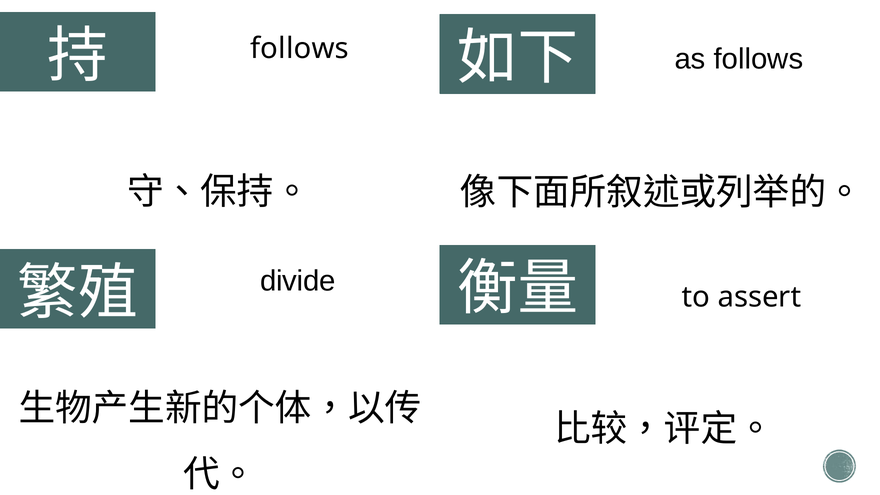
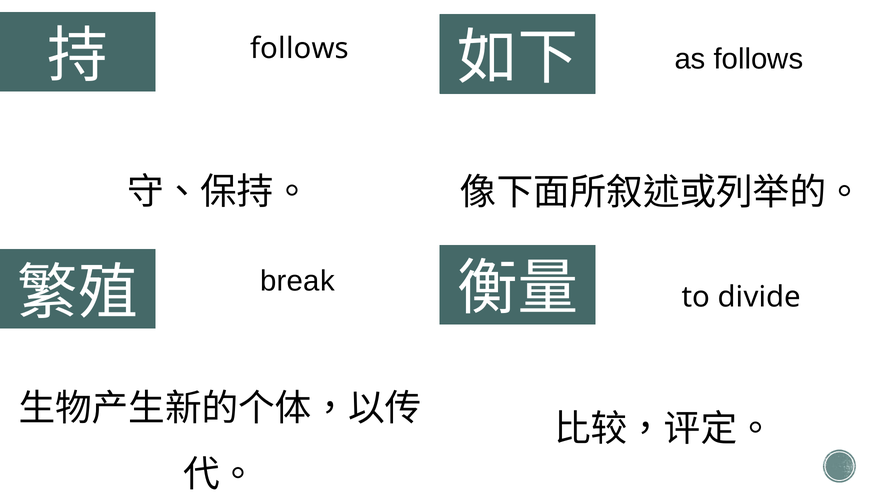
divide: divide -> break (297, 281)
assert: assert -> divide (759, 297)
